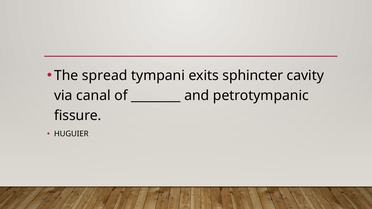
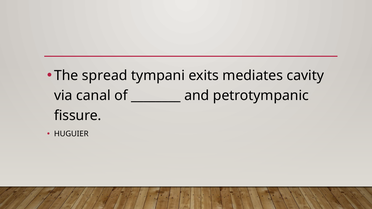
sphincter: sphincter -> mediates (253, 76)
